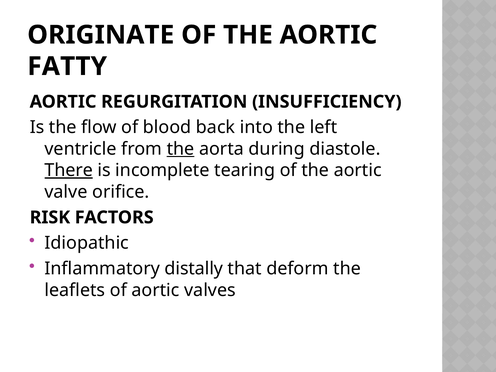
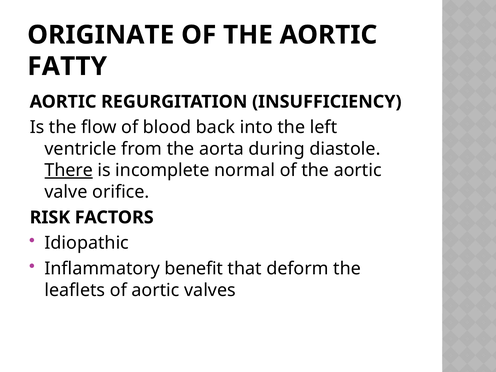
the underline: present -> none (181, 149)
tearing: tearing -> normal (245, 170)
distally: distally -> benefit (194, 269)
